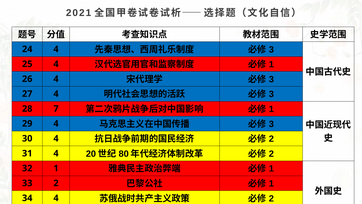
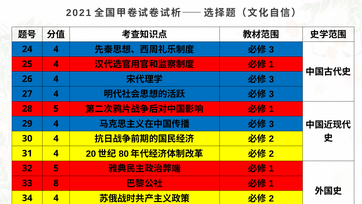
28 7: 7 -> 5 (56, 109)
32 1: 1 -> 5 (56, 168)
33 2: 2 -> 8 (56, 183)
